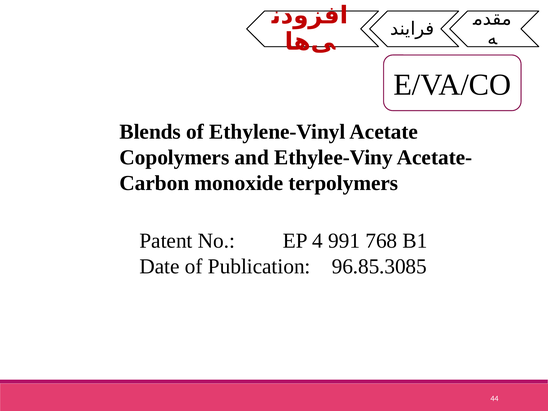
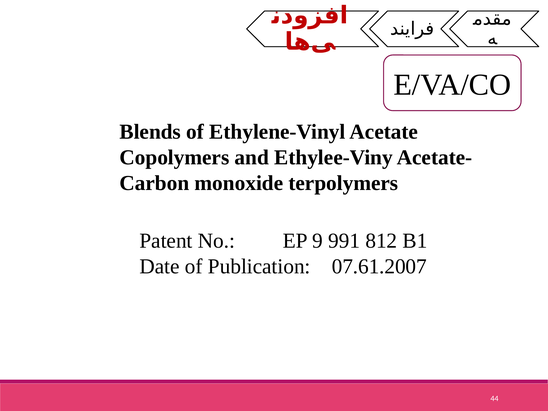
4: 4 -> 9 (318, 241)
768: 768 -> 812 (381, 241)
96.85.3085: 96.85.3085 -> 07.61.2007 (379, 266)
